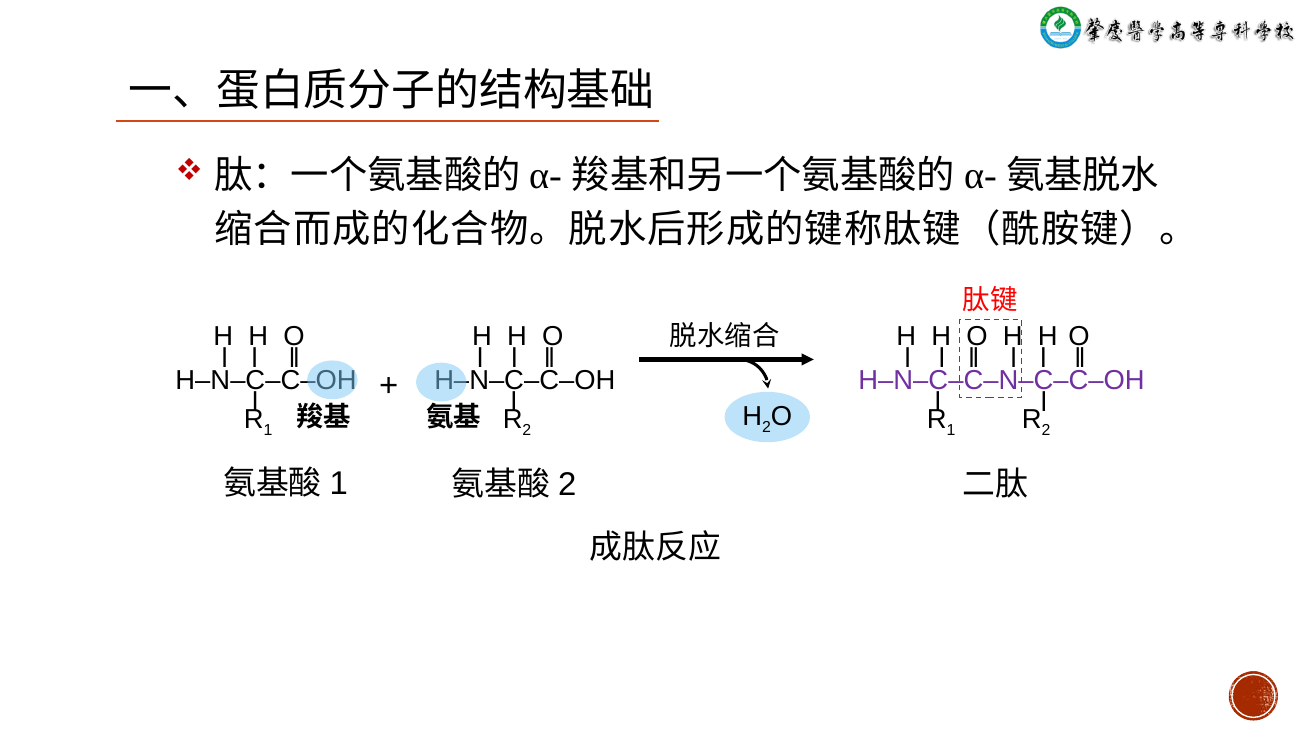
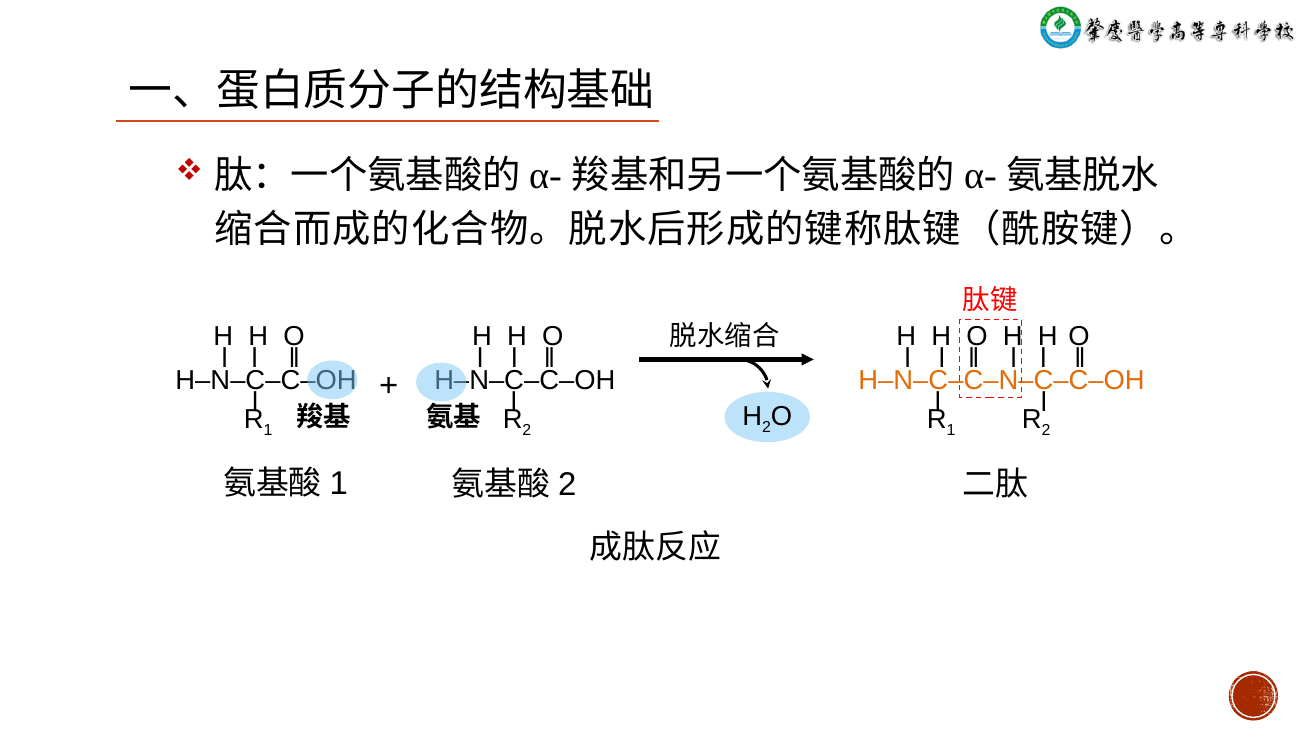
H‒N‒C‒C‒N‒C‒C‒OH colour: purple -> orange (1002, 380)
